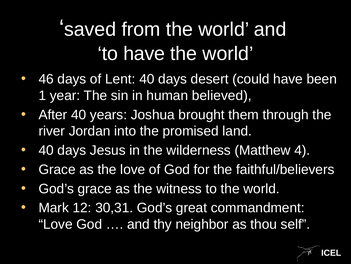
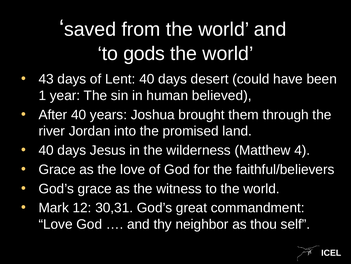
to have: have -> gods (144, 53)
46: 46 -> 43 (46, 79)
